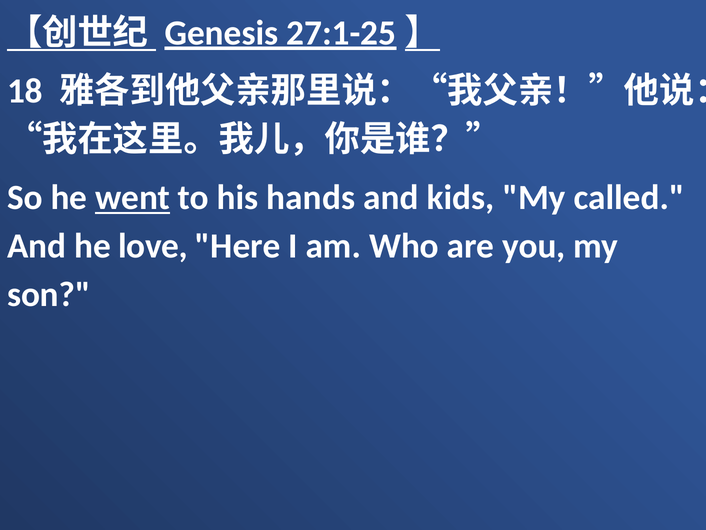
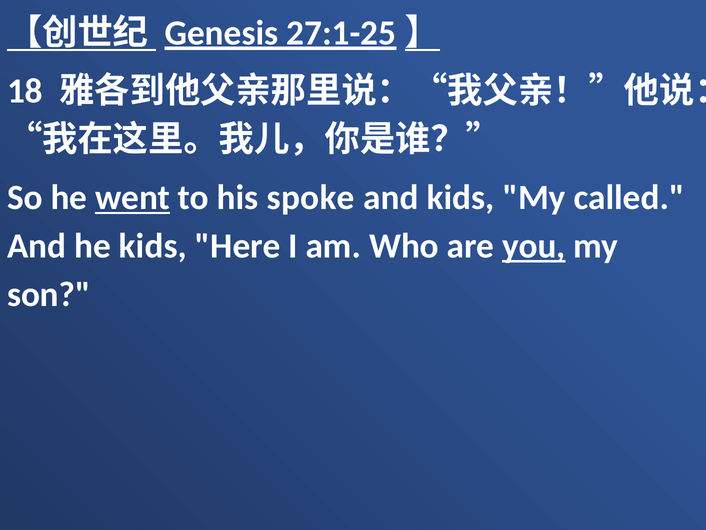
hands: hands -> spoke (311, 198)
he love: love -> kids (153, 246)
you underline: none -> present (534, 246)
